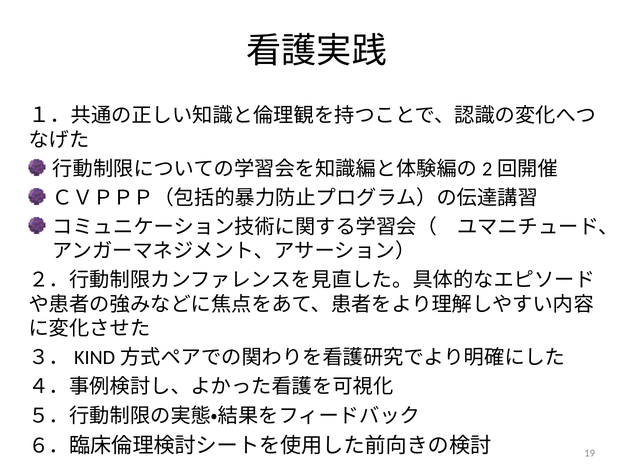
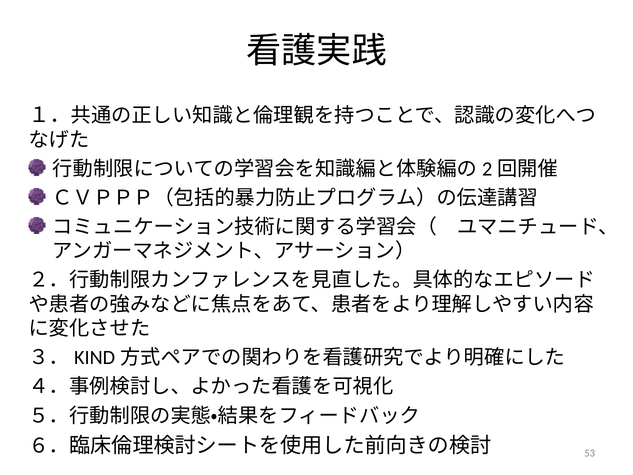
19: 19 -> 53 (590, 453)
